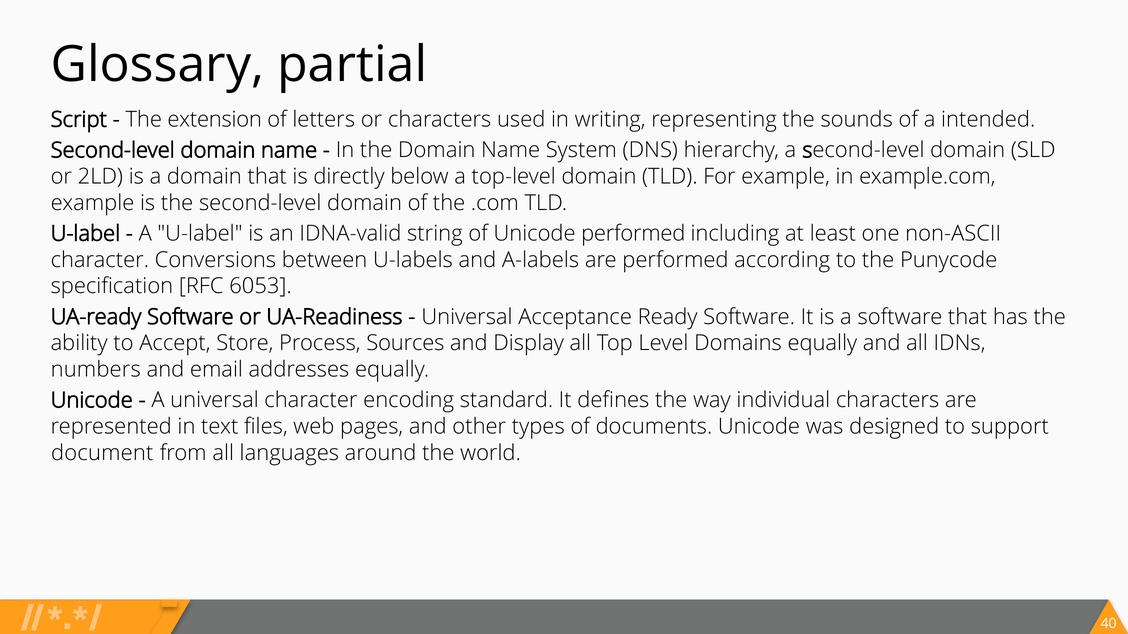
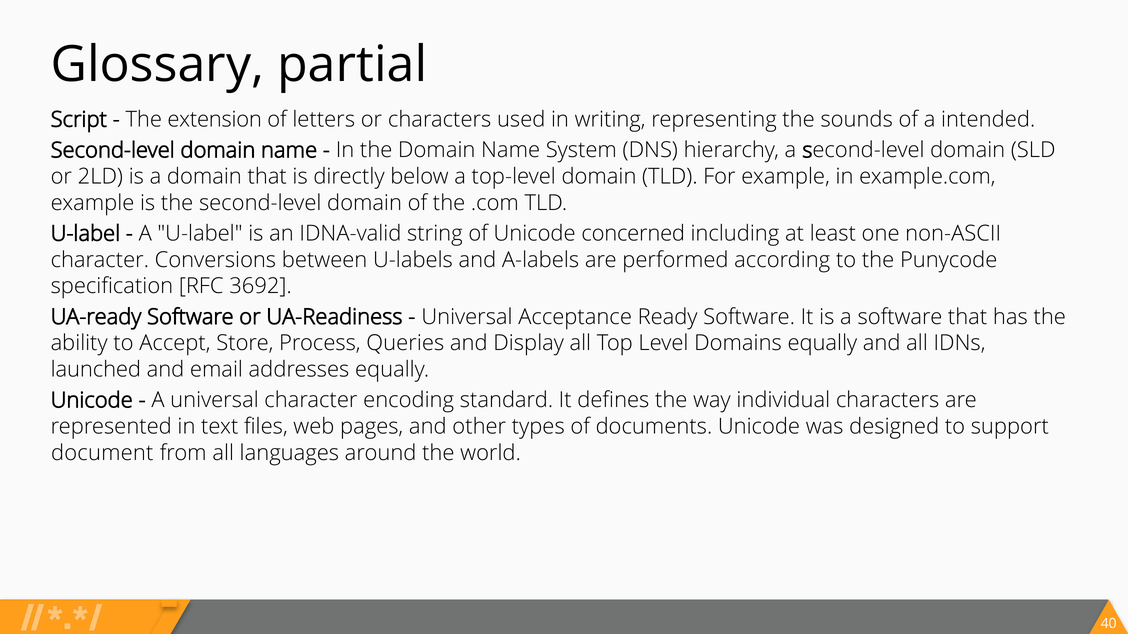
Unicode performed: performed -> concerned (633, 234)
6053: 6053 -> 3692 (260, 286)
Sources: Sources -> Queries (405, 343)
numbers: numbers -> launched (96, 370)
